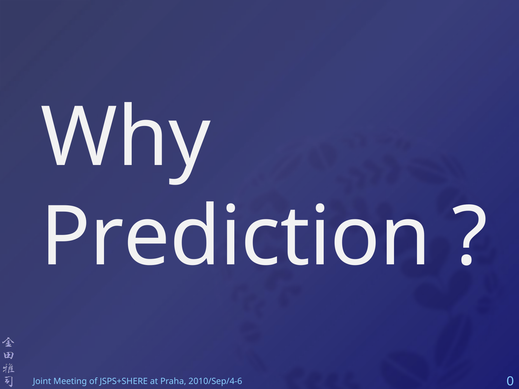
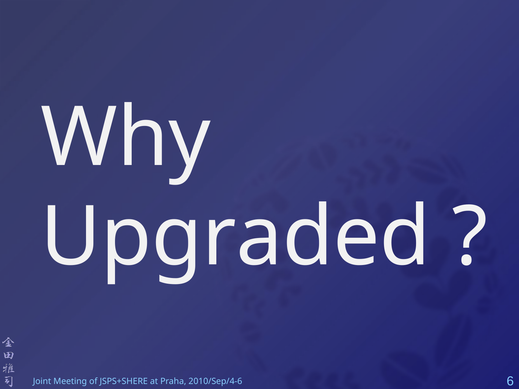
Prediction: Prediction -> Upgraded (236, 237)
0: 0 -> 6 (510, 381)
